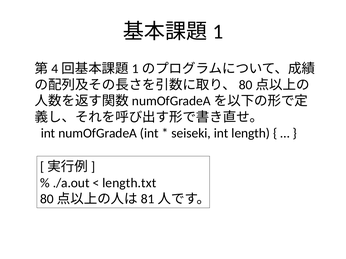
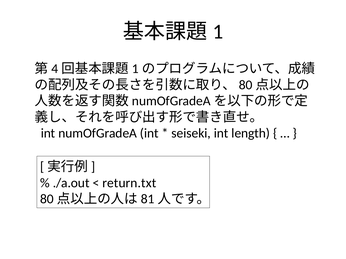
length.txt: length.txt -> return.txt (129, 183)
